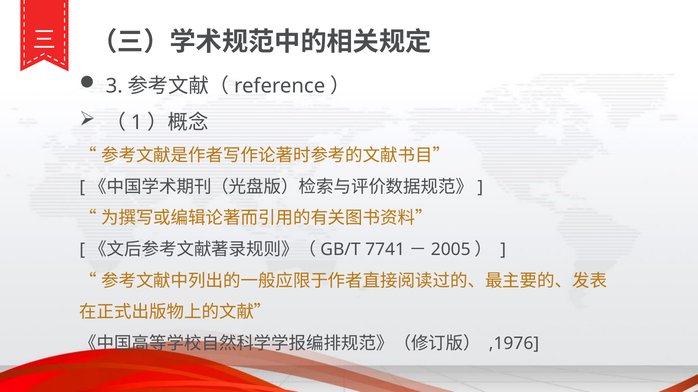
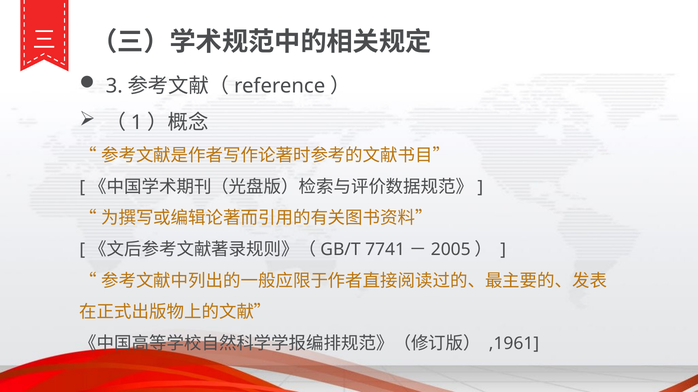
,1976: ,1976 -> ,1961 (514, 344)
